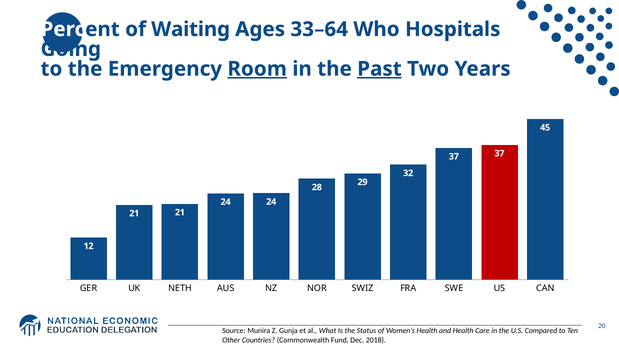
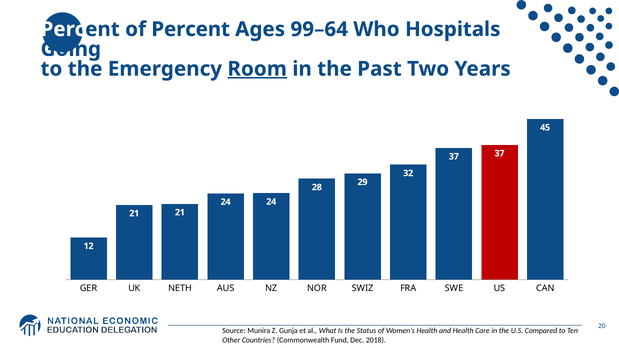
of Waiting: Waiting -> Percent (191, 29)
33–64: 33–64 -> 99–64 (319, 29)
Past underline: present -> none (379, 69)
